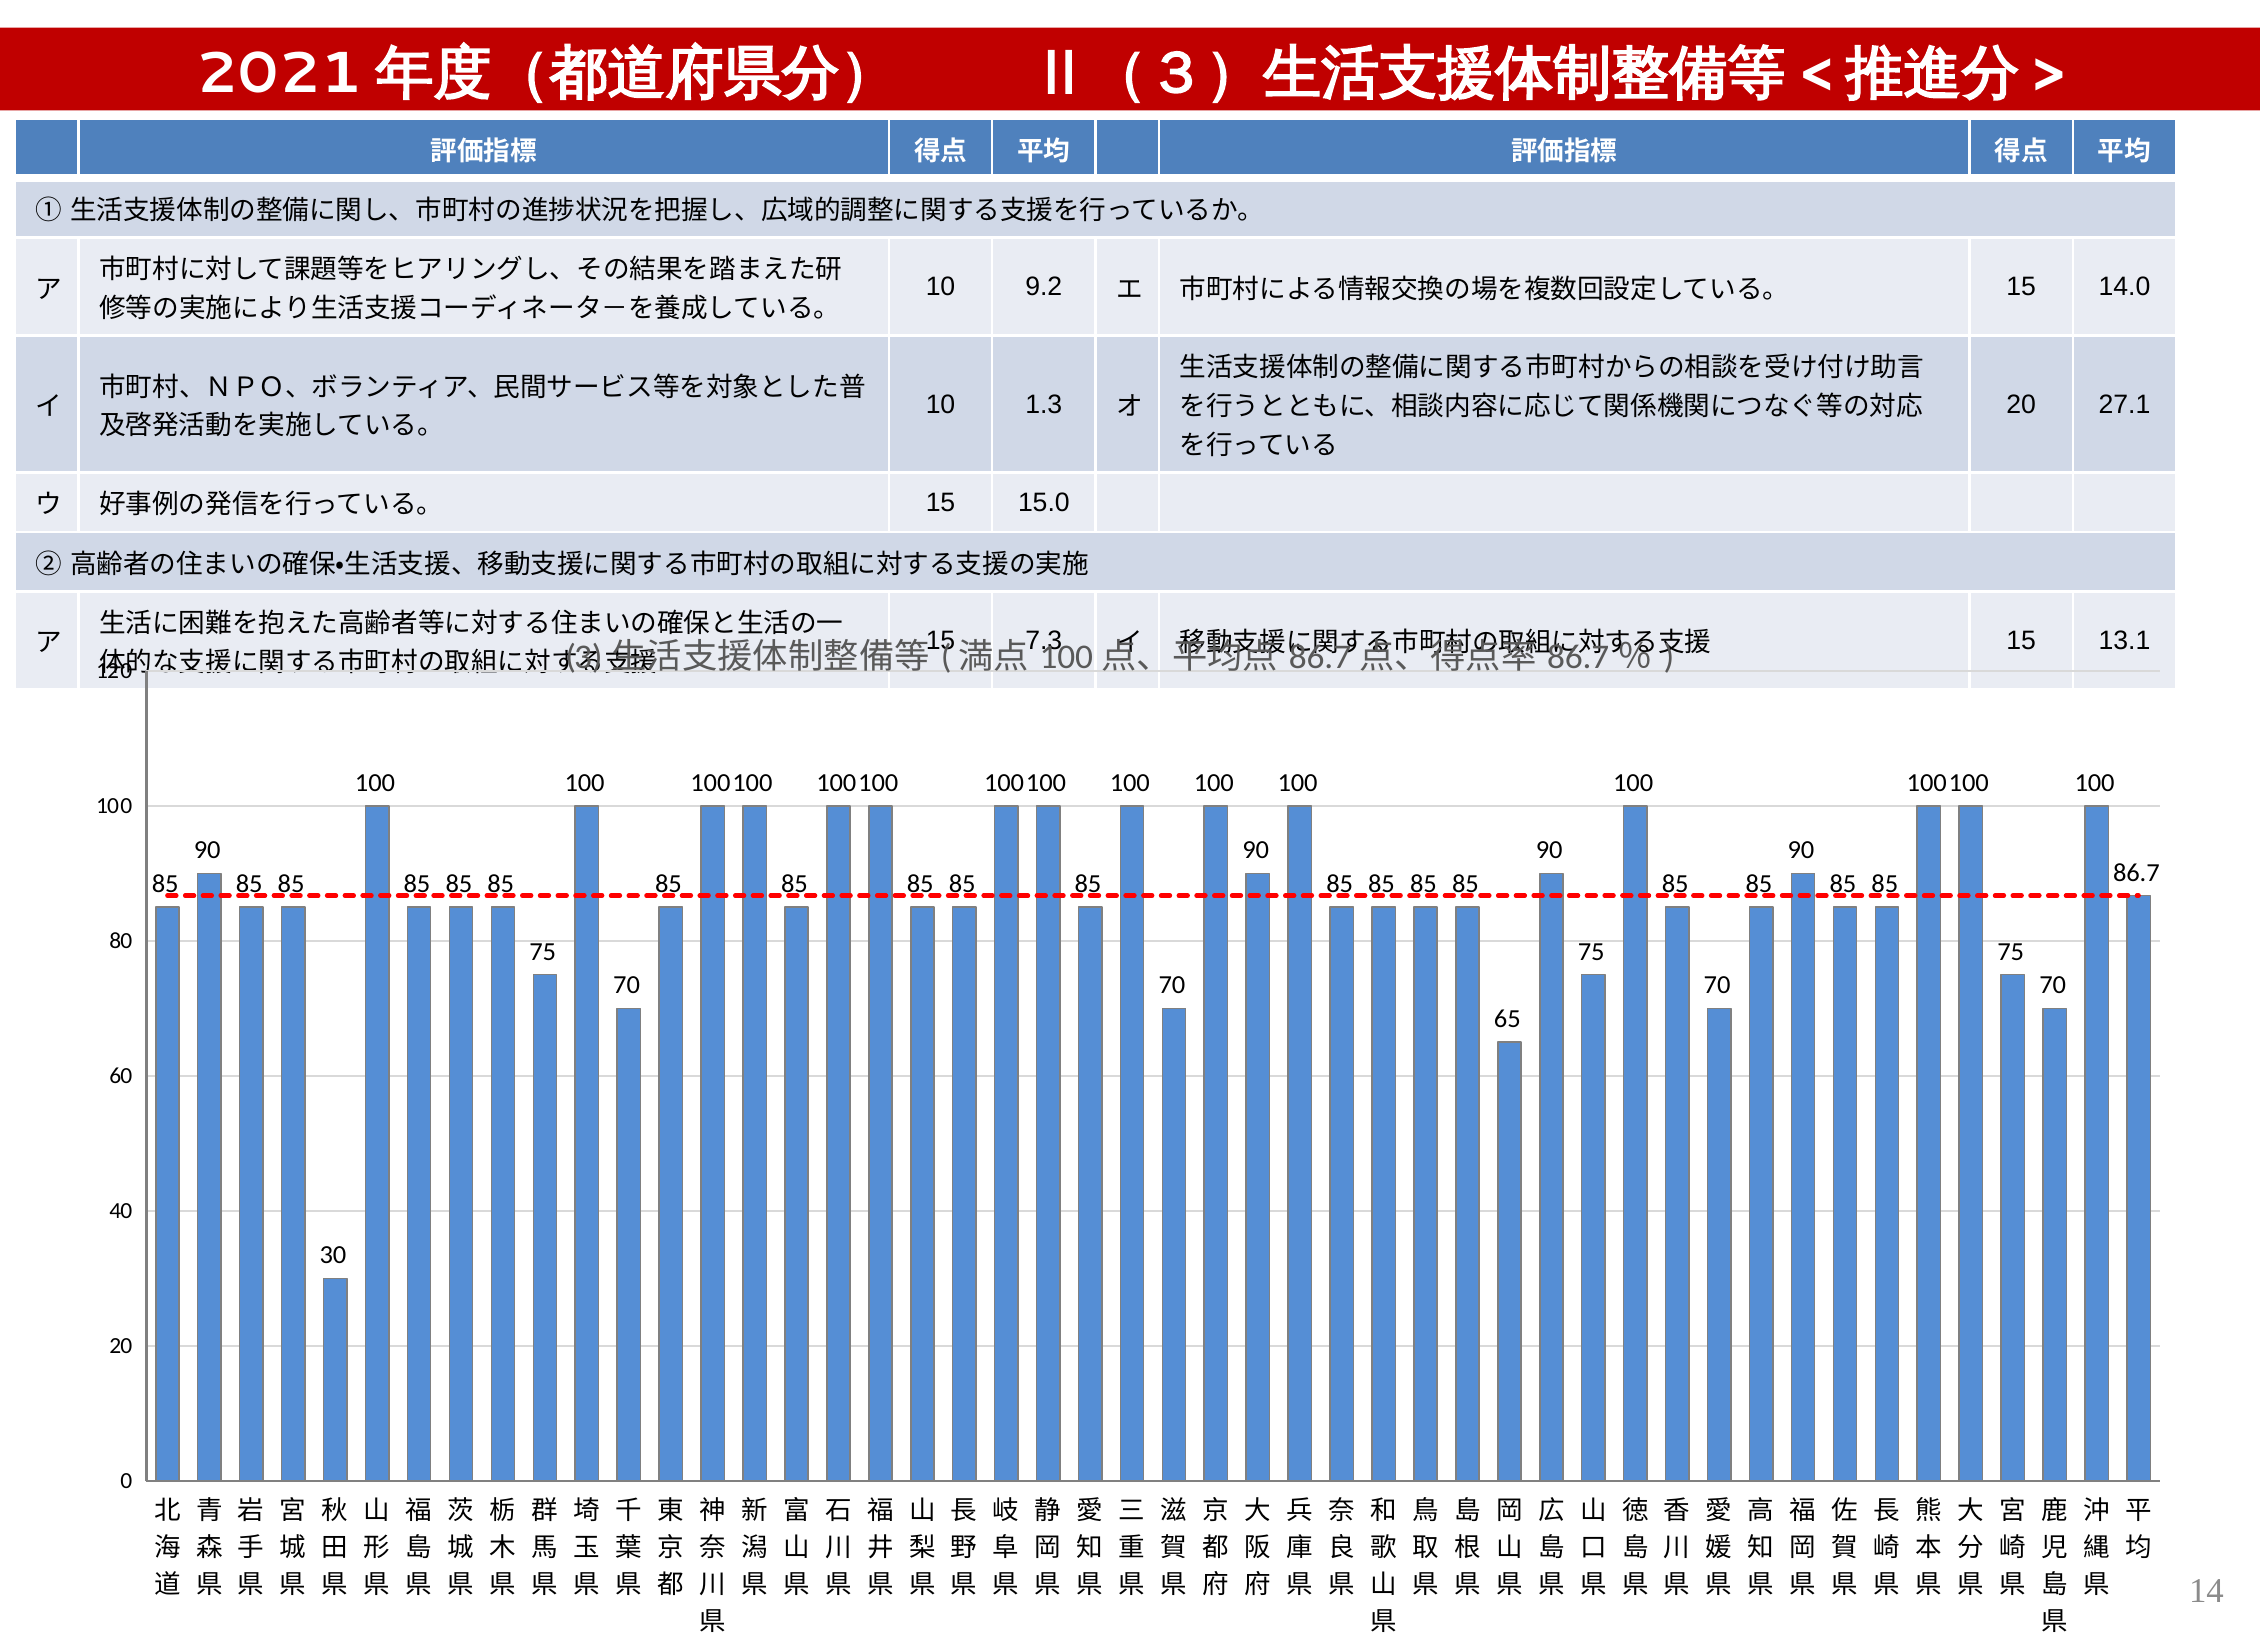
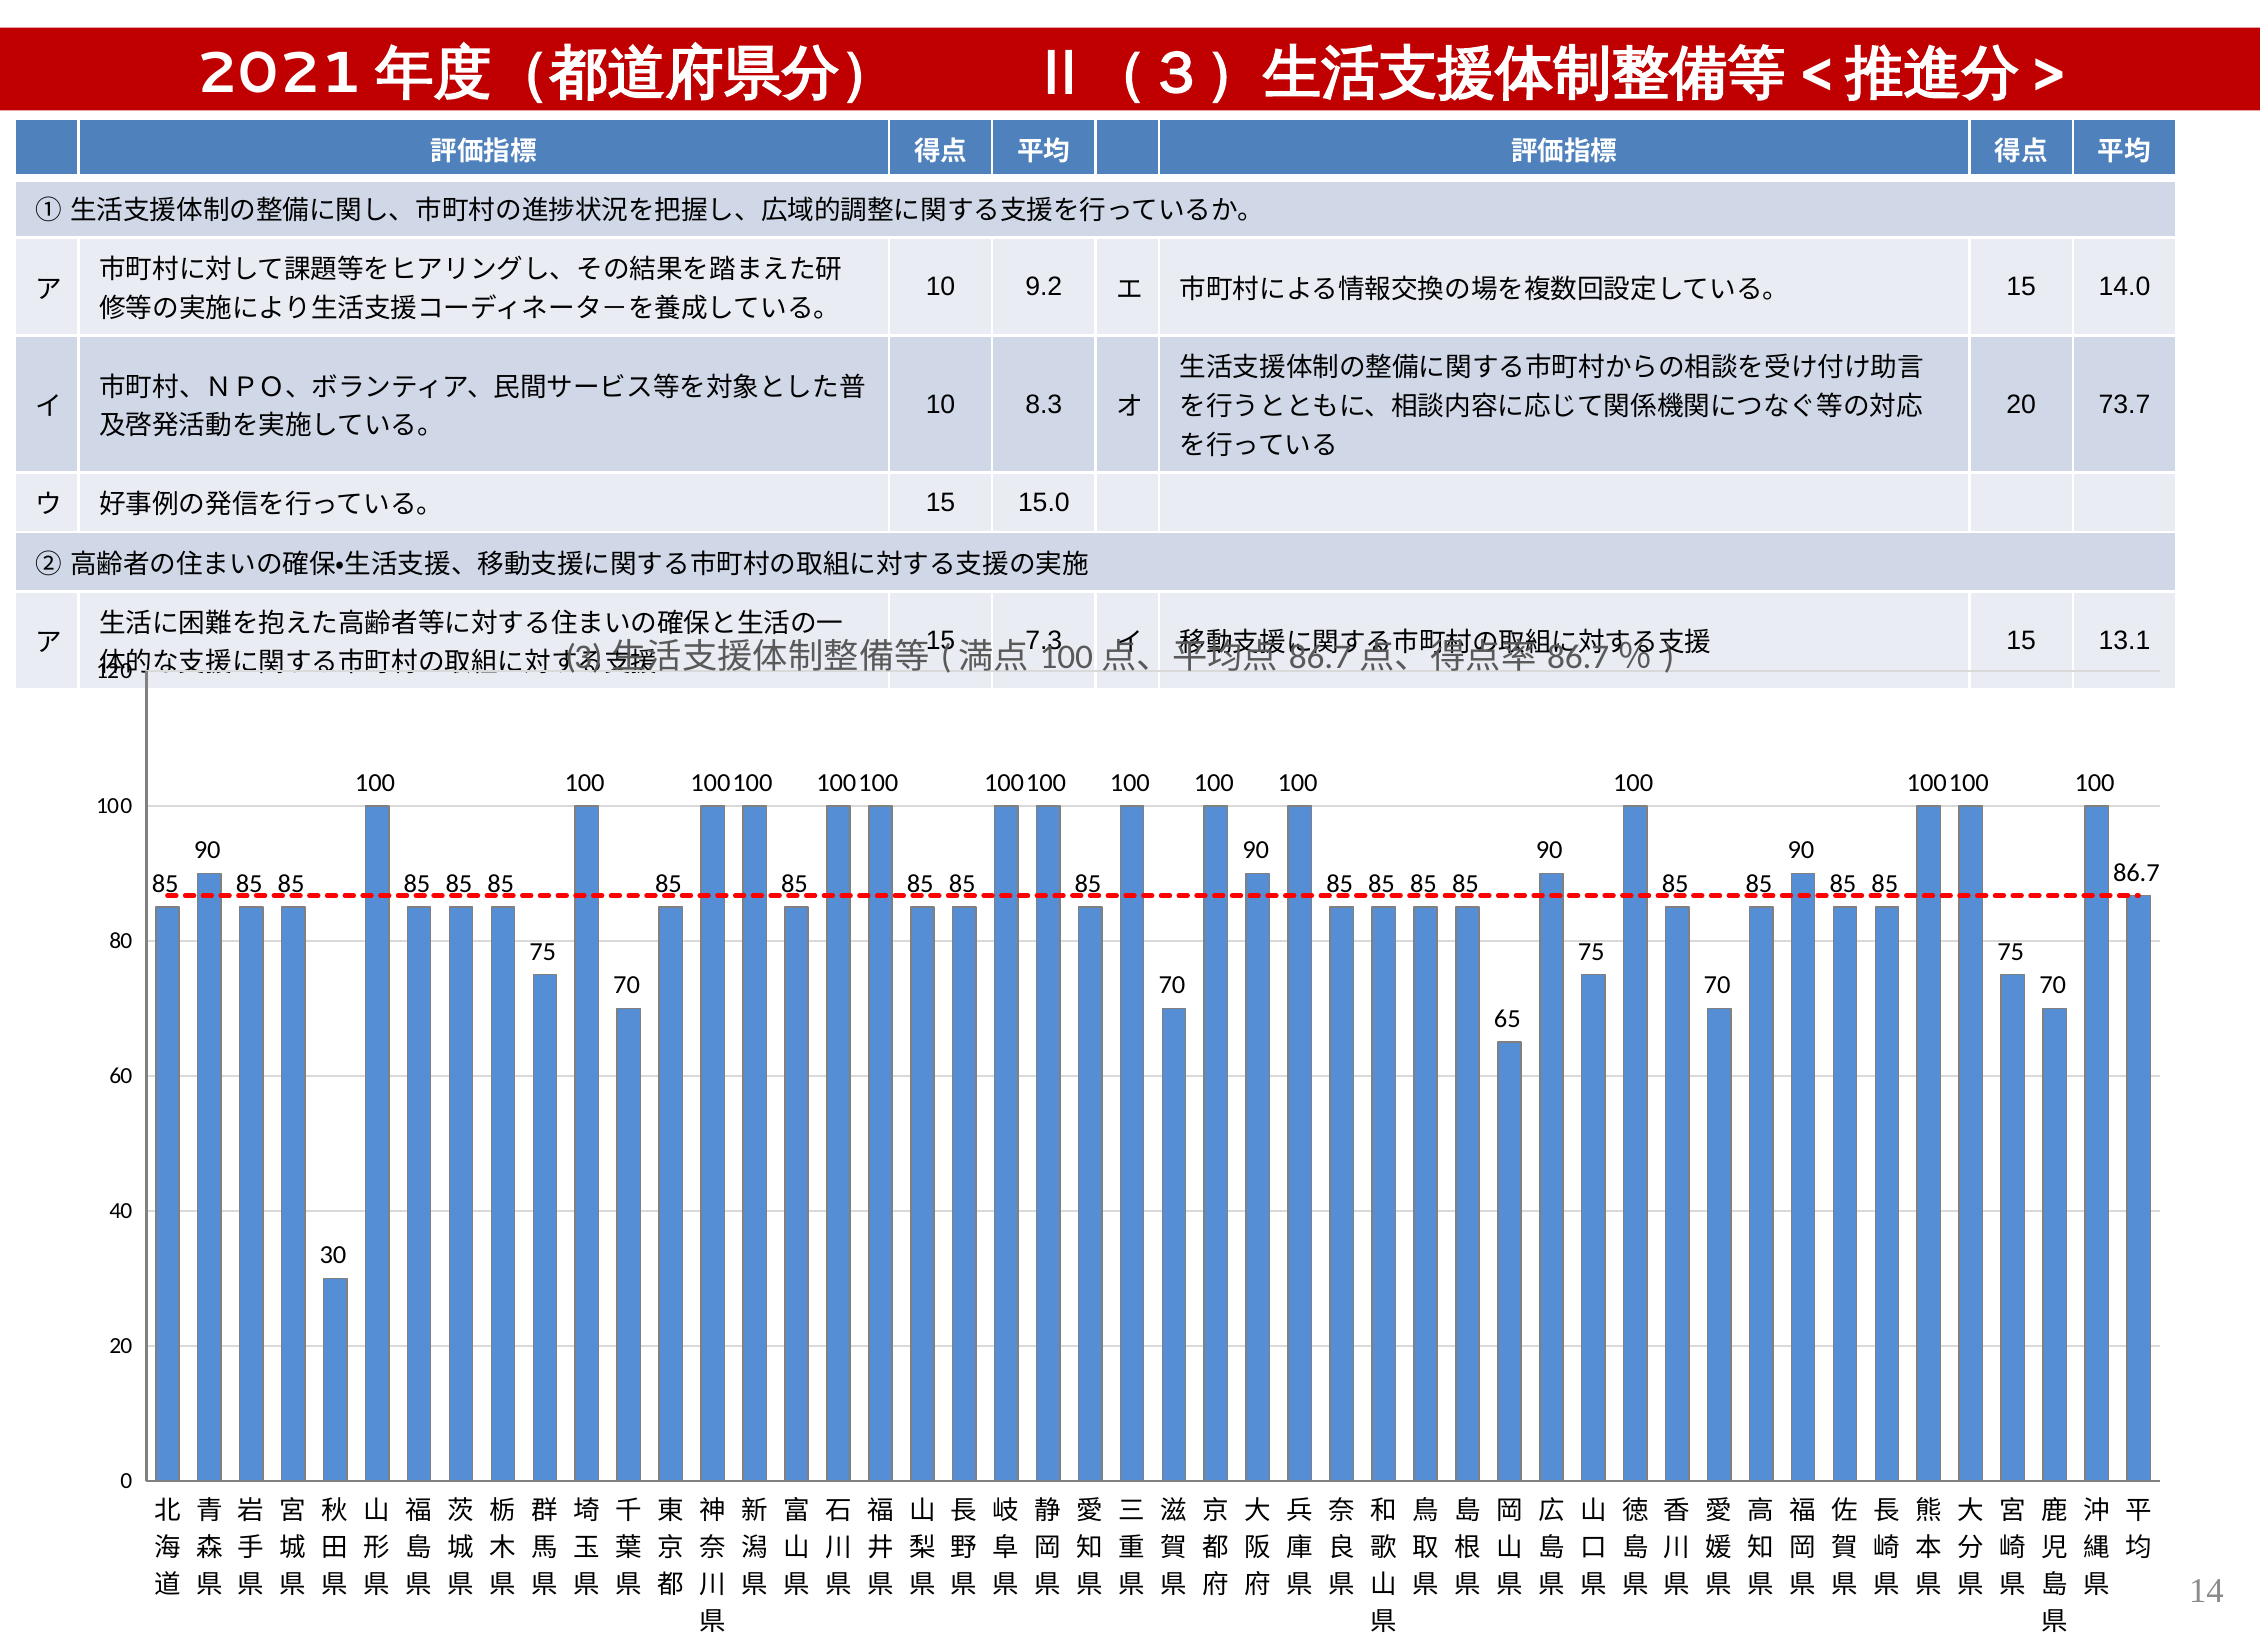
1.3: 1.3 -> 8.3 (1044, 404)
27.1: 27.1 -> 73.7 (2125, 404)
